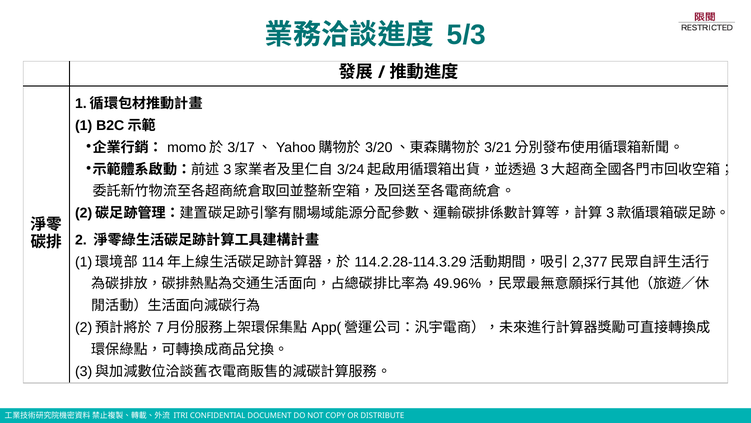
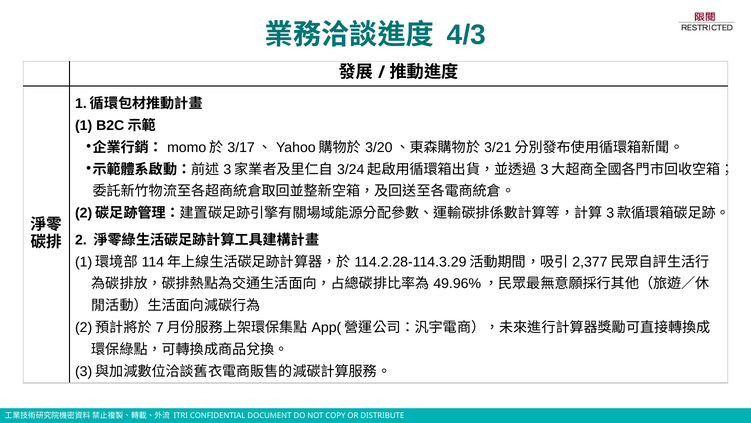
5/3: 5/3 -> 4/3 (467, 35)
